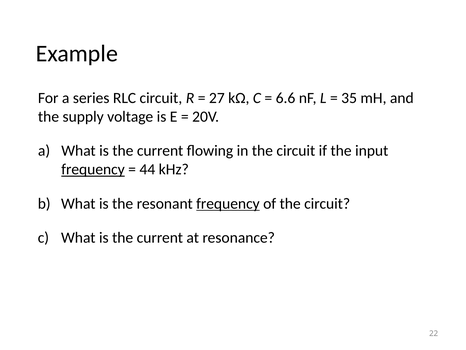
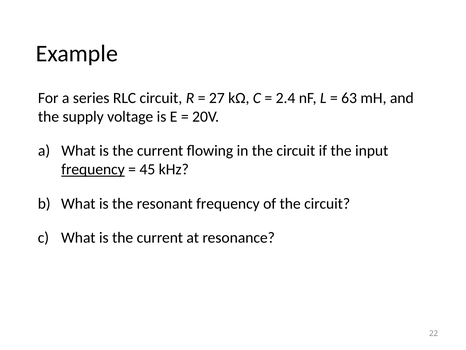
6.6: 6.6 -> 2.4 (285, 98)
35: 35 -> 63 (349, 98)
44: 44 -> 45 (147, 169)
frequency underline: present -> none (228, 203)
